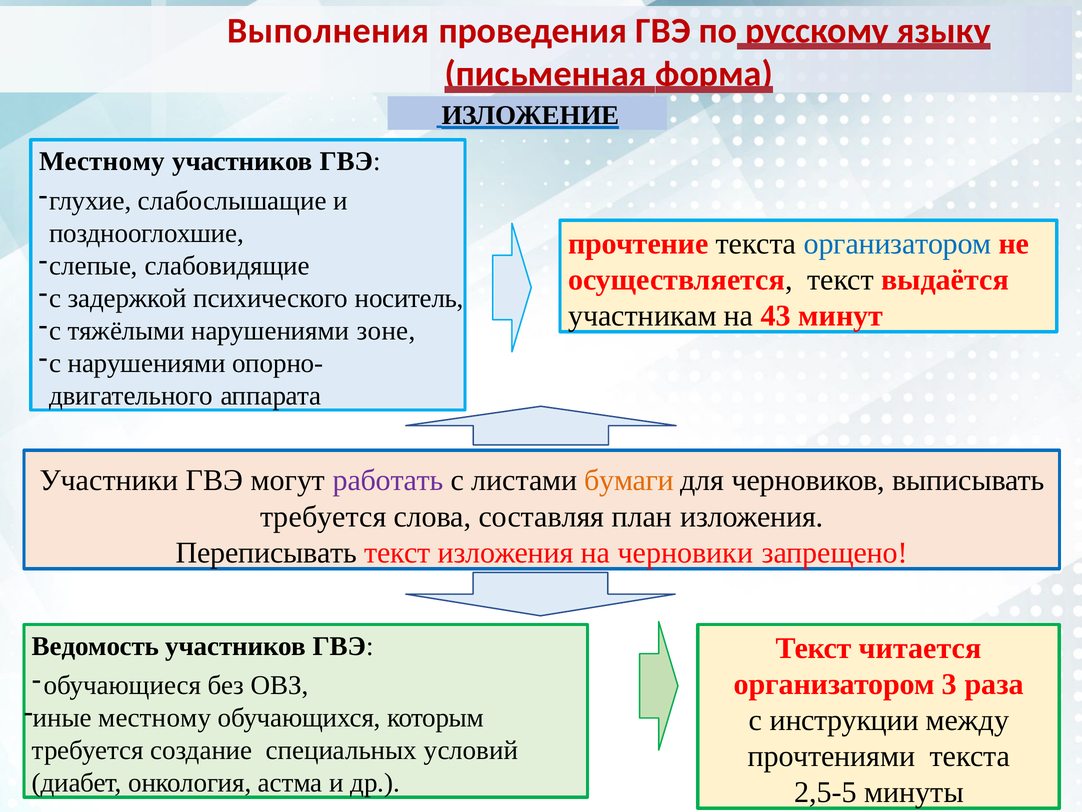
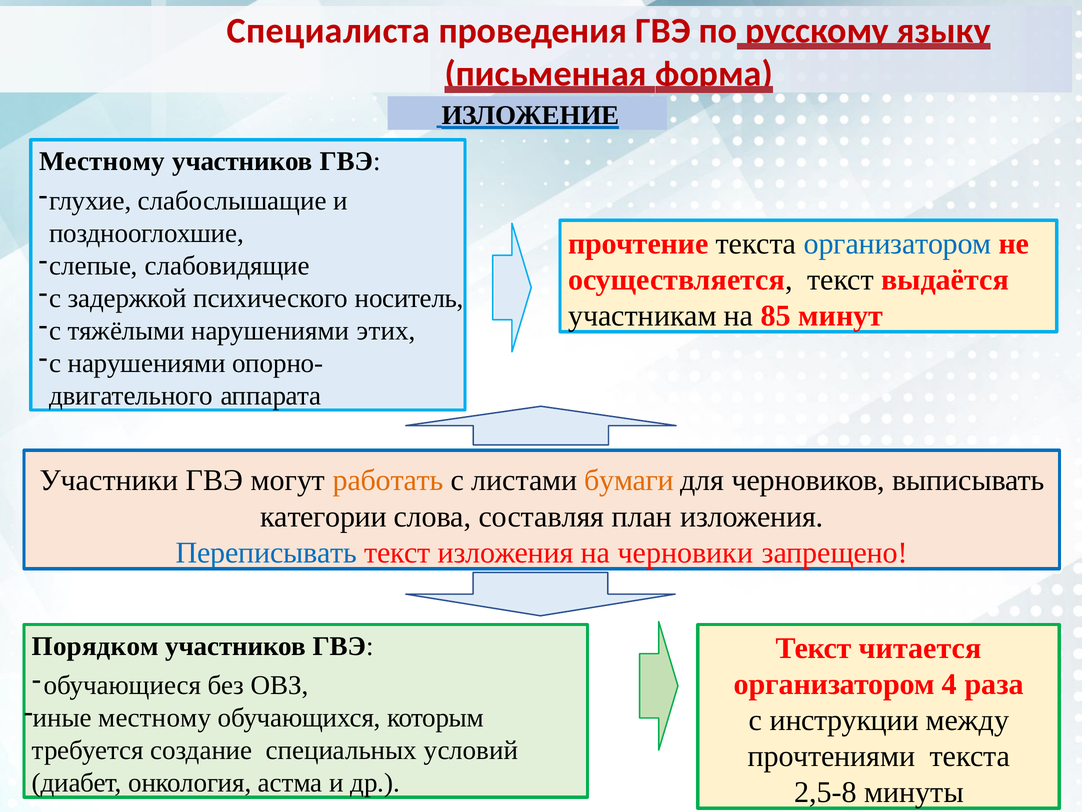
Выполнения: Выполнения -> Специалиста (328, 31)
43: 43 -> 85 (776, 316)
зоне: зоне -> этих (386, 330)
работать colour: purple -> orange (388, 480)
требуется: требуется -> категории (323, 516)
Переписывать colour: black -> blue (266, 552)
Ведомость: Ведомость -> Порядком (95, 646)
3: 3 -> 4 (949, 684)
2,5-5: 2,5-5 -> 2,5-8 (826, 792)
